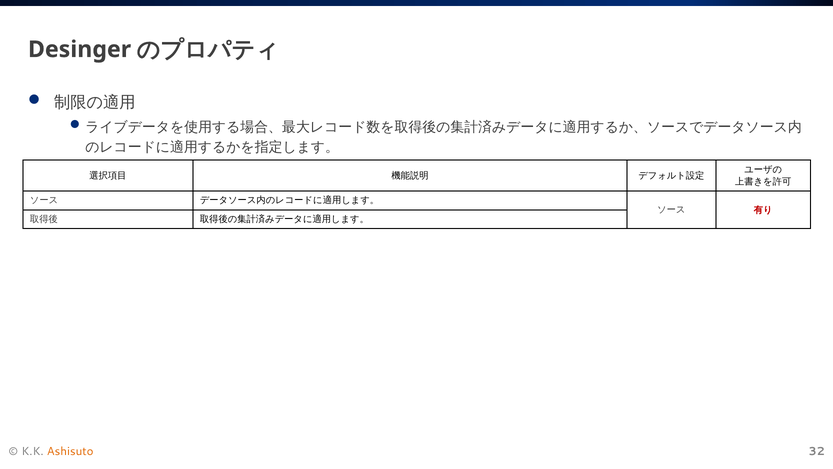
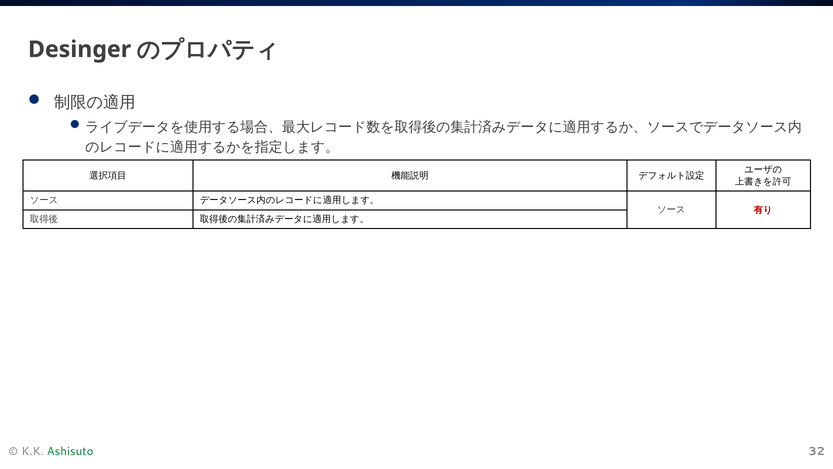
Ashisuto colour: orange -> green (70, 451)
